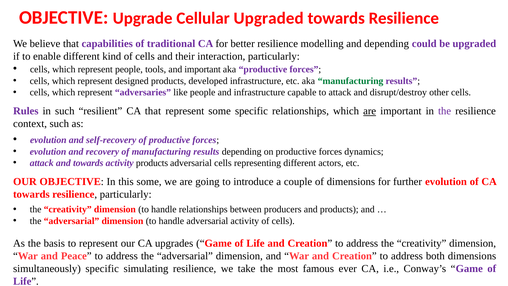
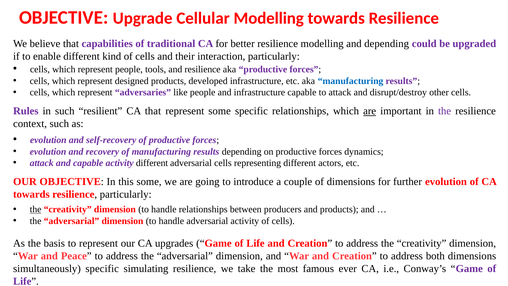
Cellular Upgraded: Upgraded -> Modelling (269, 18)
and important: important -> resilience (203, 69)
manufacturing colour: green -> blue (351, 81)
and towards: towards -> capable (88, 163)
activity products: products -> different (152, 163)
the underline: none -> present (36, 209)
